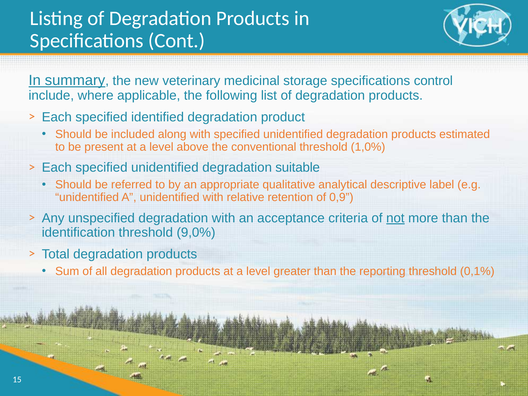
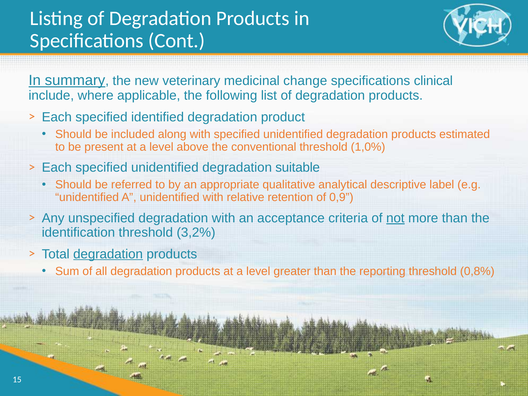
storage: storage -> change (305, 81)
control: control -> clinical (433, 81)
9,0%: 9,0% -> 3,2% (196, 232)
degradation underline: none -> present (108, 254)
0,1%: 0,1% -> 0,8% (477, 271)
